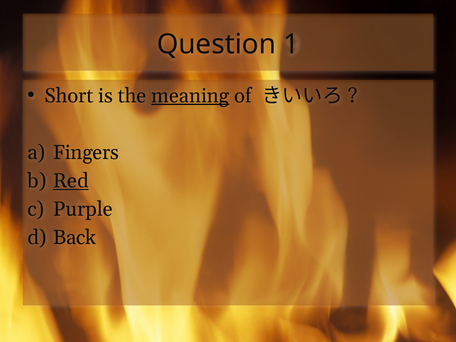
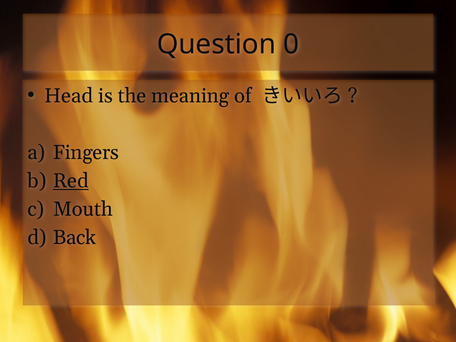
1: 1 -> 0 (291, 44)
Short: Short -> Head (69, 96)
meaning underline: present -> none (190, 96)
Purple: Purple -> Mouth (83, 209)
